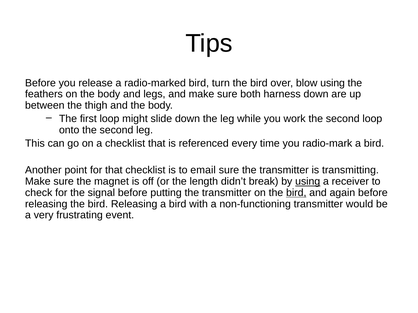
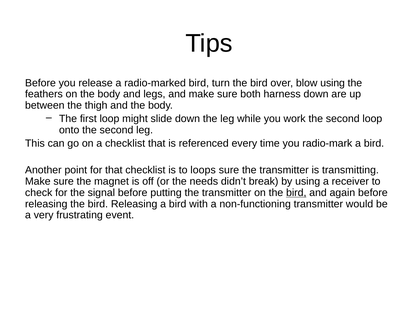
email: email -> loops (203, 170)
length: length -> needs (204, 182)
using underline: present -> none (308, 182)
